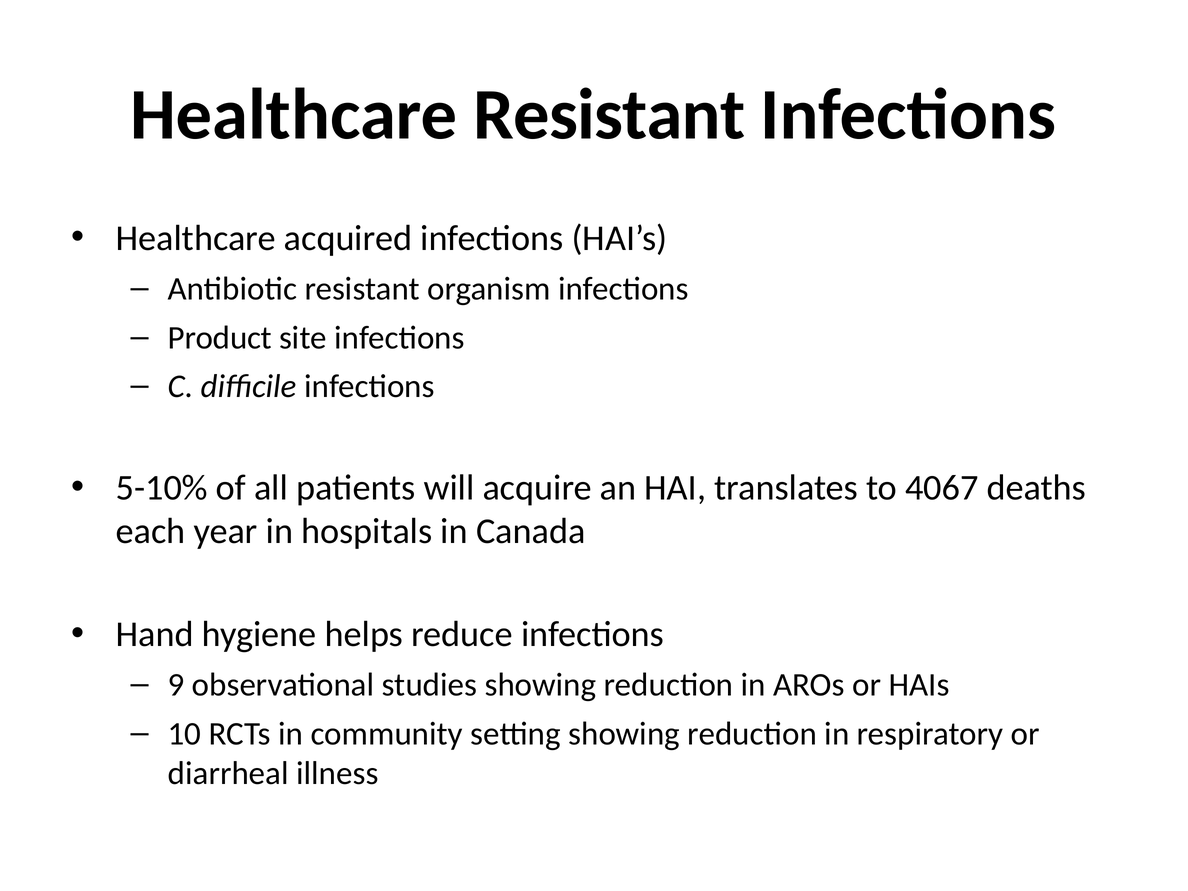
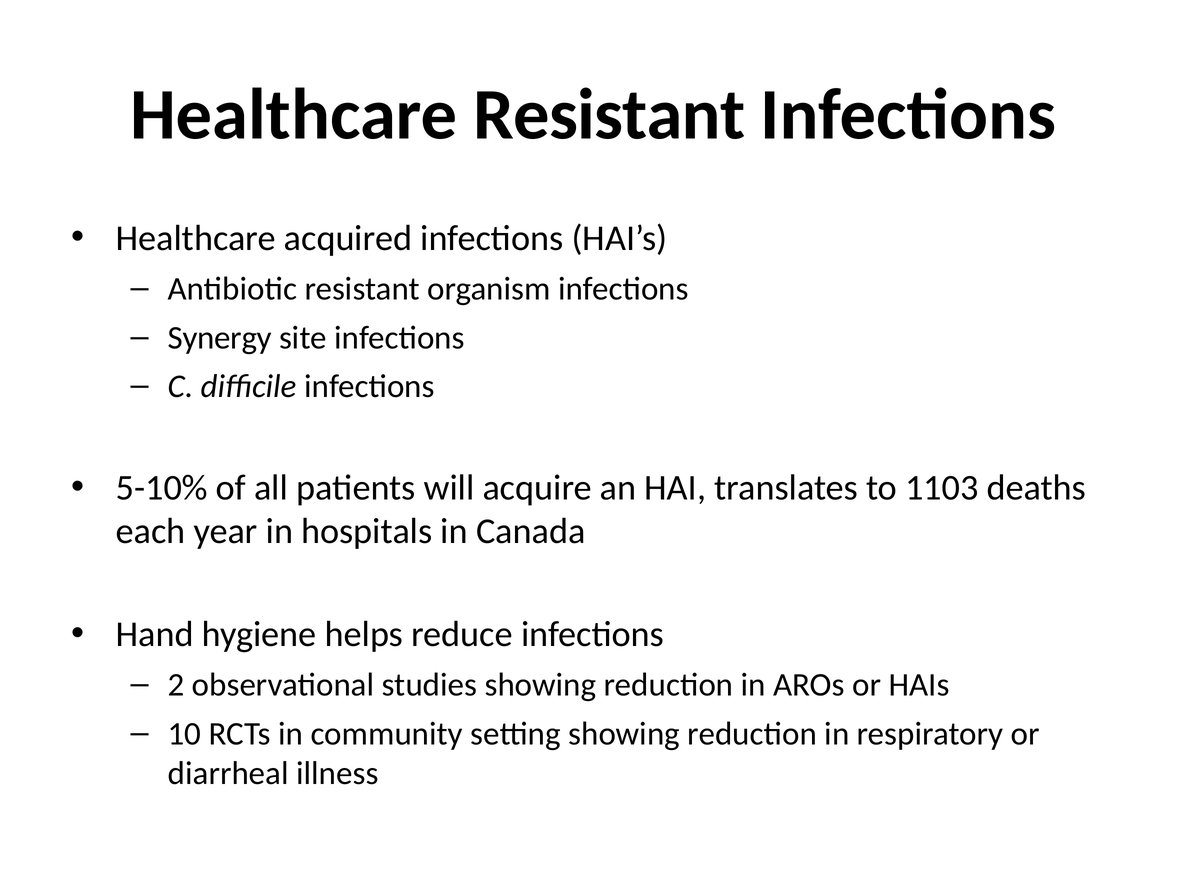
Product: Product -> Synergy (220, 338)
4067: 4067 -> 1103 (942, 488)
9: 9 -> 2 (176, 685)
